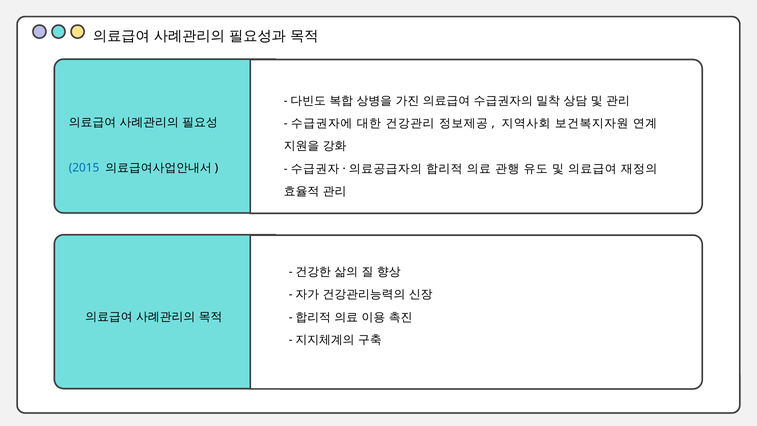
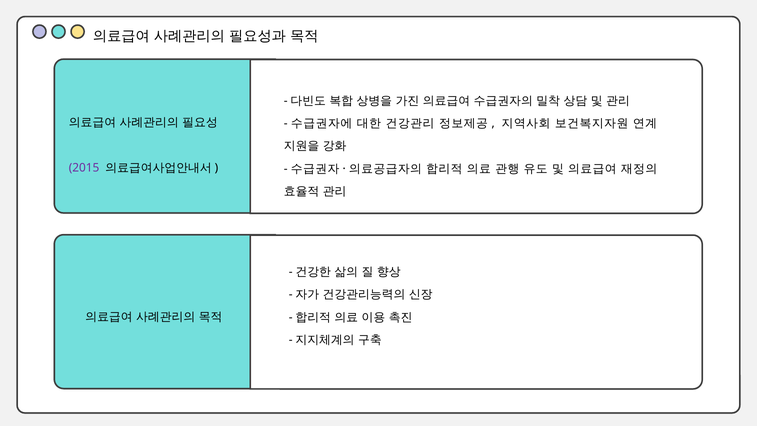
2015 colour: blue -> purple (84, 168)
